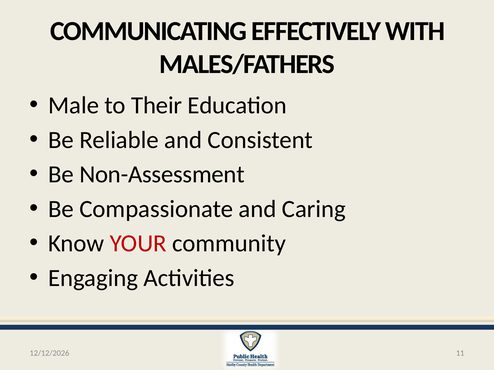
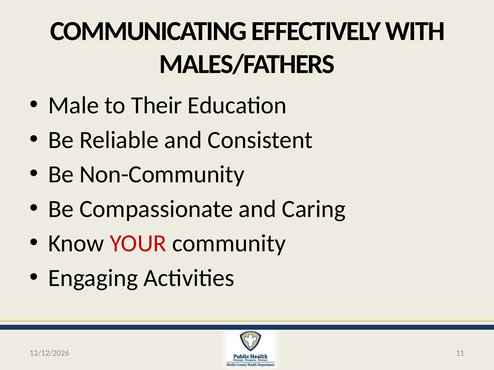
Non-Assessment: Non-Assessment -> Non-Community (162, 175)
